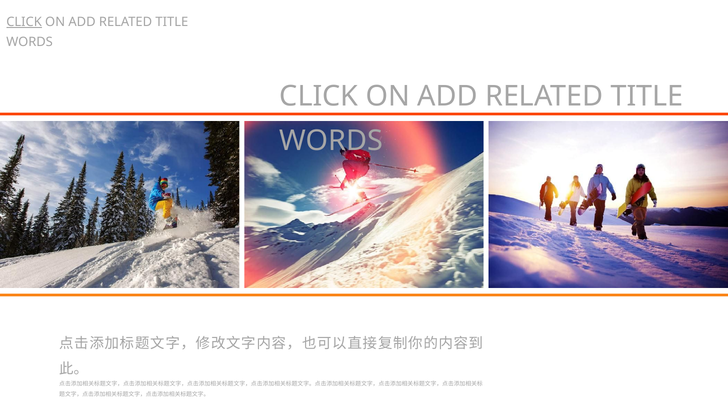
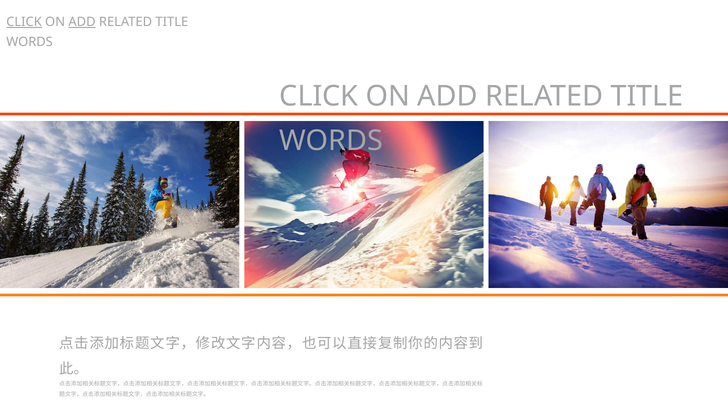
ADD underline: none -> present (82, 22)
